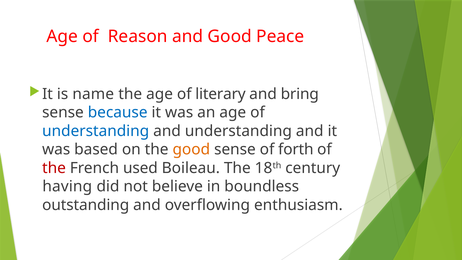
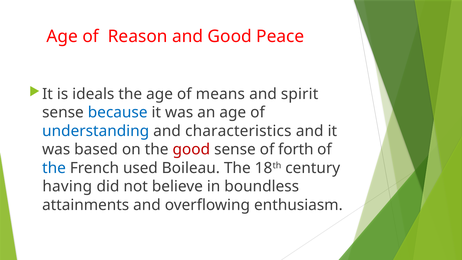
name: name -> ideals (93, 94)
literary: literary -> means (220, 94)
bring: bring -> spirit (300, 94)
and understanding: understanding -> characteristics (238, 131)
good colour: orange -> red (191, 149)
the colour: red -> blue (54, 168)
outstanding: outstanding -> attainments (86, 205)
